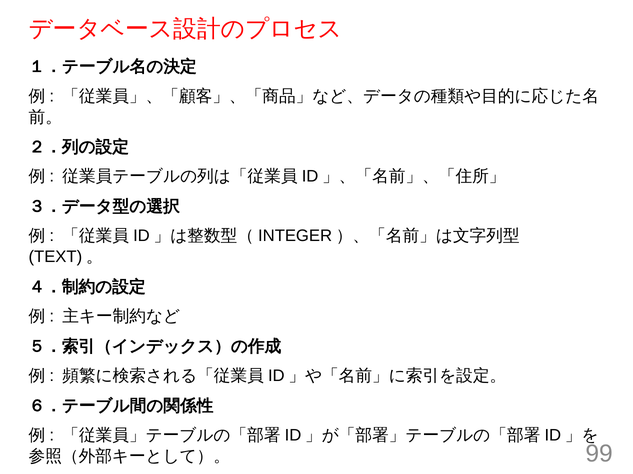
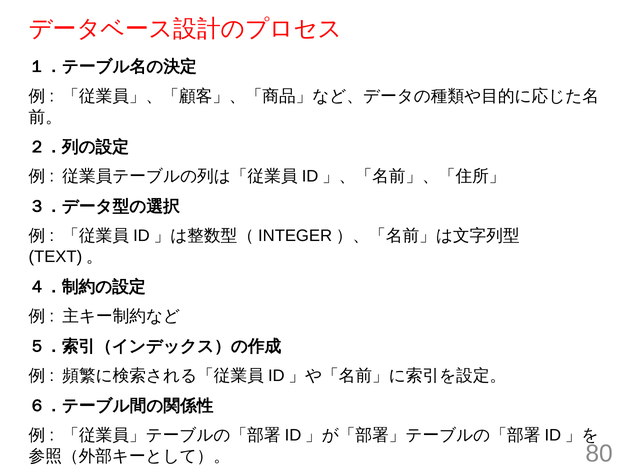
99: 99 -> 80 (599, 454)
